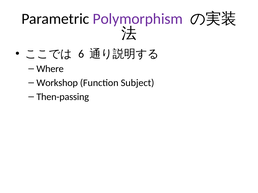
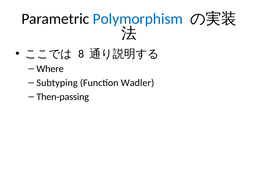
Polymorphism colour: purple -> blue (138, 19)
6: 6 -> 8 (81, 54)
Workshop: Workshop -> Subtyping (57, 83)
Subject: Subject -> Wadler (137, 83)
